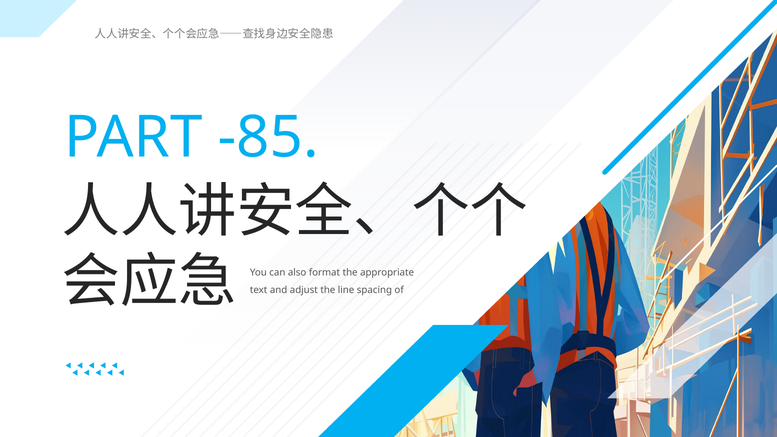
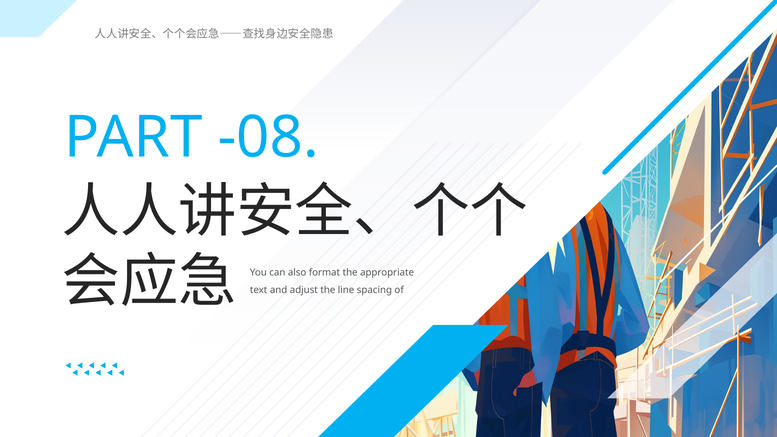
-85: -85 -> -08 (268, 137)
